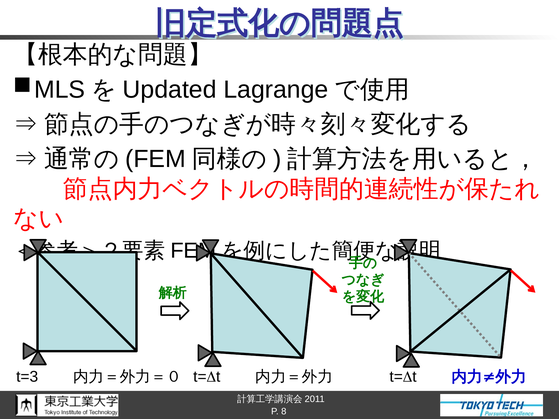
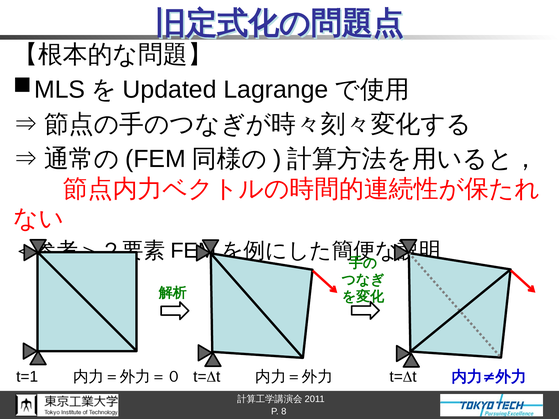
t=3: t=3 -> t=1 (27, 377)
